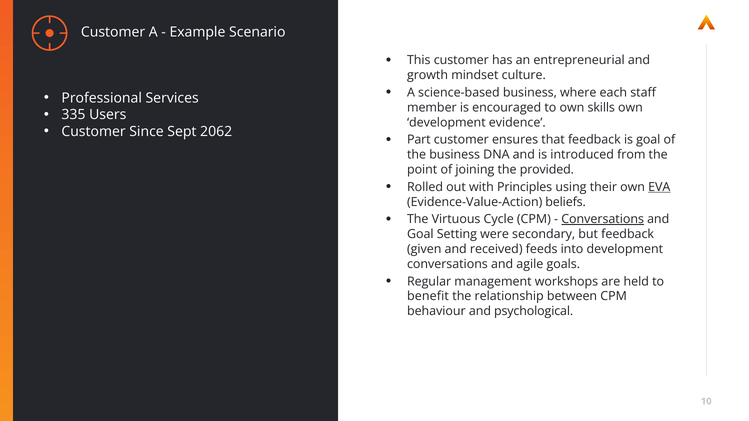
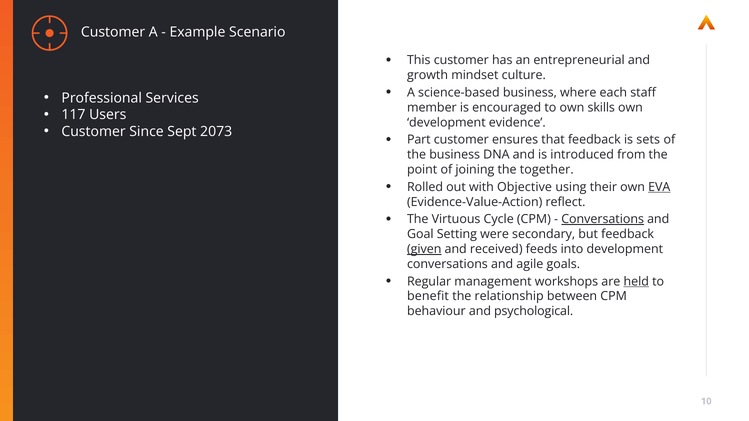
335: 335 -> 117 (73, 115)
2062: 2062 -> 2073 (216, 132)
is goal: goal -> sets (648, 140)
provided: provided -> together (547, 170)
Principles: Principles -> Objective (525, 187)
beliefs: beliefs -> reflect (566, 202)
given underline: none -> present (424, 249)
held underline: none -> present (636, 282)
